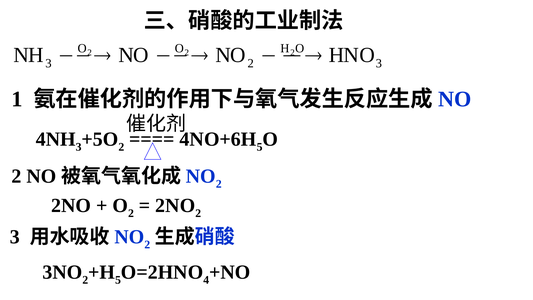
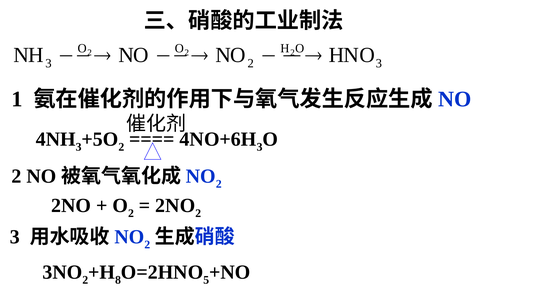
5: 5 -> 3 (260, 147)
5: 5 -> 8 (118, 280)
4: 4 -> 5 (206, 280)
